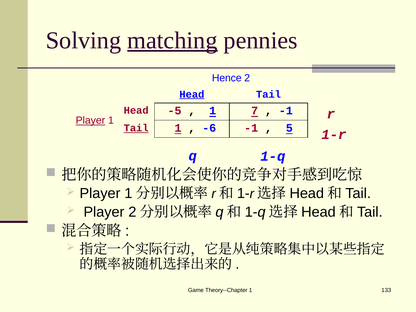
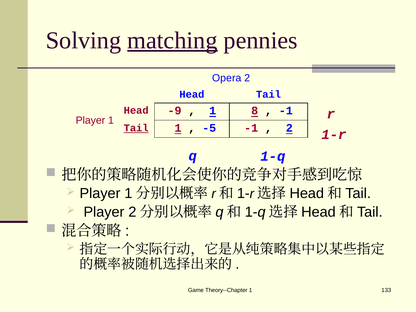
Hence: Hence -> Opera (227, 78)
Head underline: present -> none (192, 94)
-5: -5 -> -9 (175, 111)
7: 7 -> 8 (255, 111)
Player underline: present -> none (90, 120)
-6: -6 -> -5 (209, 128)
5: 5 -> 2 (289, 128)
